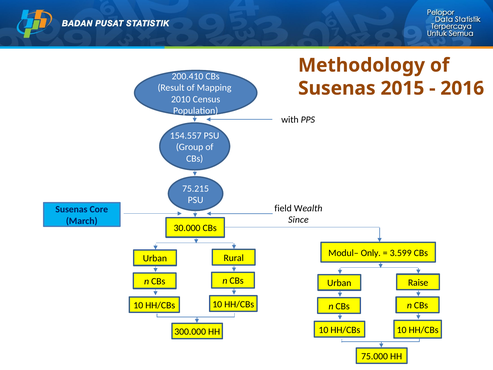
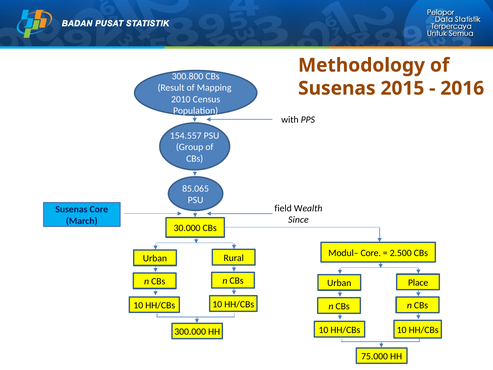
200.410: 200.410 -> 300.800 (188, 76)
75.215: 75.215 -> 85.065 (196, 188)
Modul– Only: Only -> Core (371, 253)
3.599: 3.599 -> 2.500 (401, 253)
Raise: Raise -> Place (418, 282)
